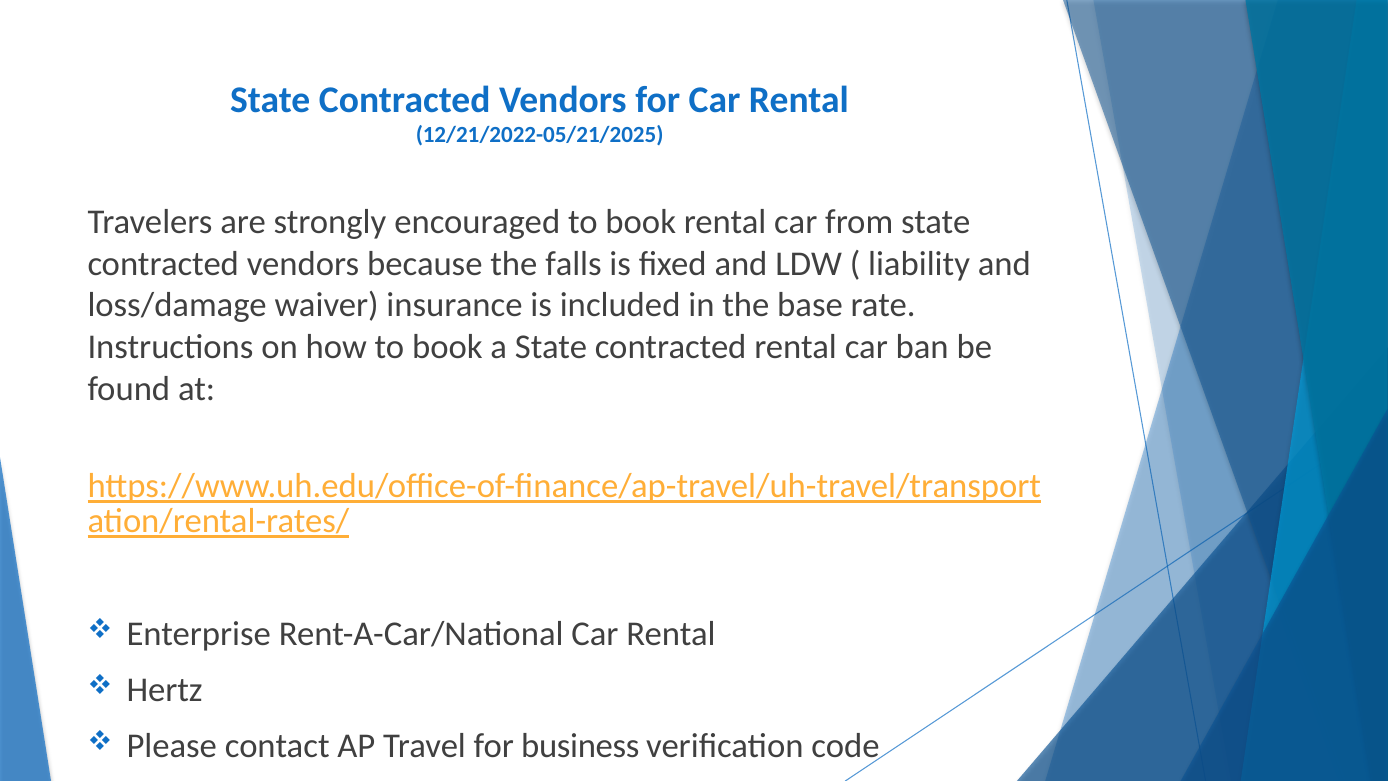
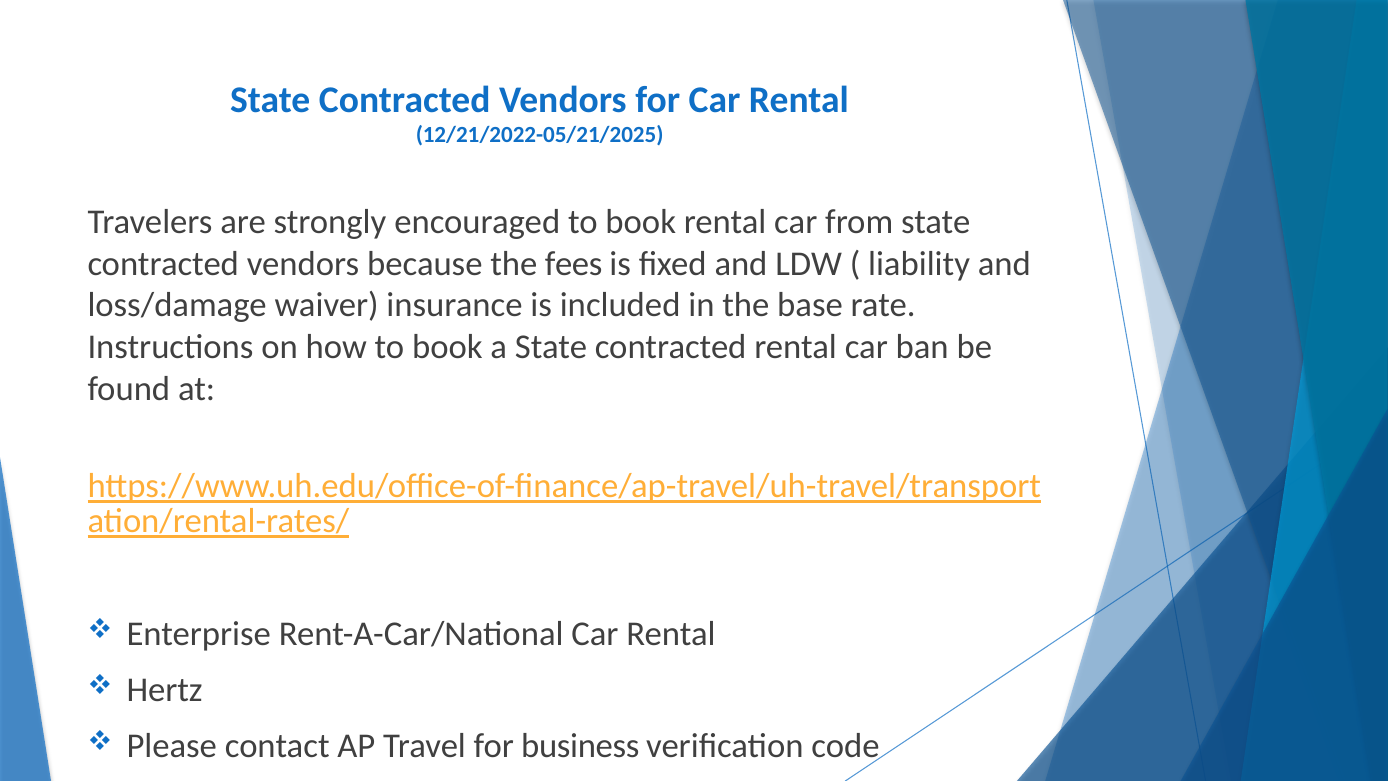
falls: falls -> fees (574, 264)
